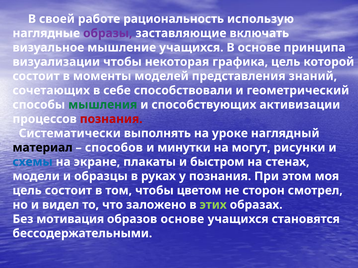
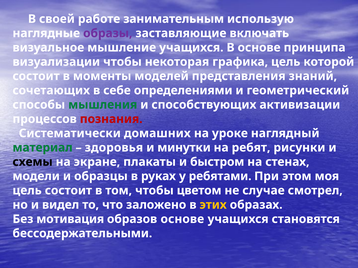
рациональность: рациональность -> занимательным (174, 19)
способствовали: способствовали -> определениями (183, 91)
выполнять: выполнять -> домашних (157, 134)
материал colour: black -> green (43, 148)
способов: способов -> здоровья (114, 148)
могут: могут -> ребят (251, 148)
схемы colour: blue -> black (33, 162)
у познания: познания -> ребятами (220, 176)
сторон: сторон -> случае (264, 191)
этих colour: light green -> yellow (213, 205)
